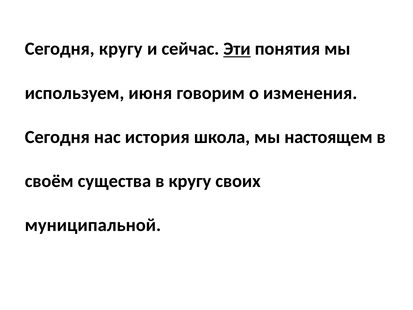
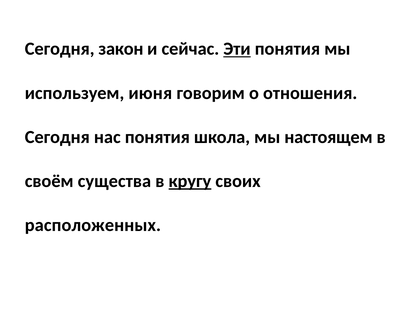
Сегодня кругу: кругу -> закон (121, 49)
изменения: изменения -> отношения (310, 93)
нас история: история -> понятия (157, 137)
кругу underline: none -> present (190, 181)
муниципальной: муниципальной -> расположенных (93, 225)
